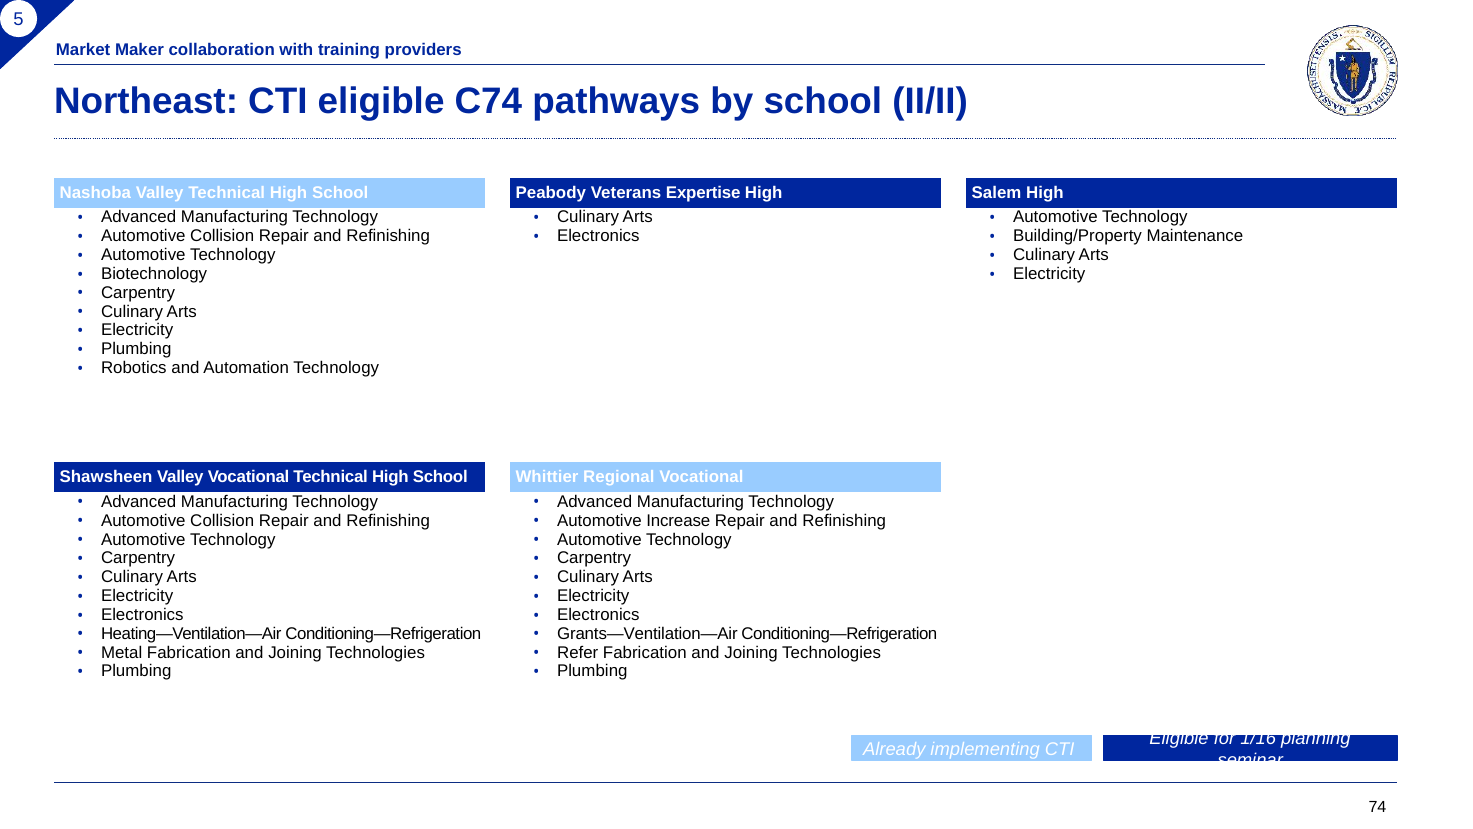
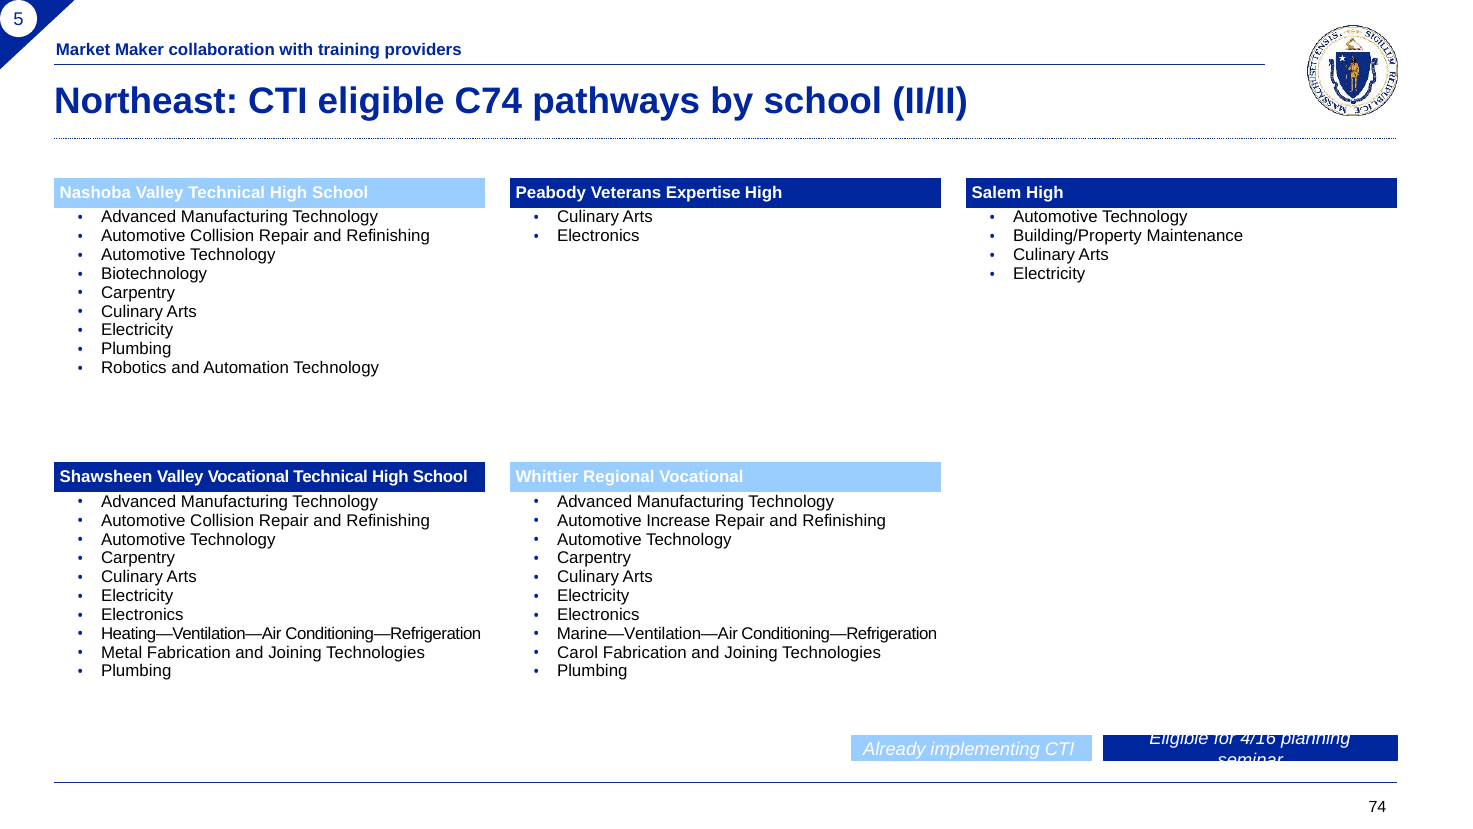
Grants—Ventilation—Air: Grants—Ventilation—Air -> Marine—Ventilation—Air (647, 633)
Refer: Refer -> Carol (578, 652)
1/16: 1/16 -> 4/16 (1258, 738)
